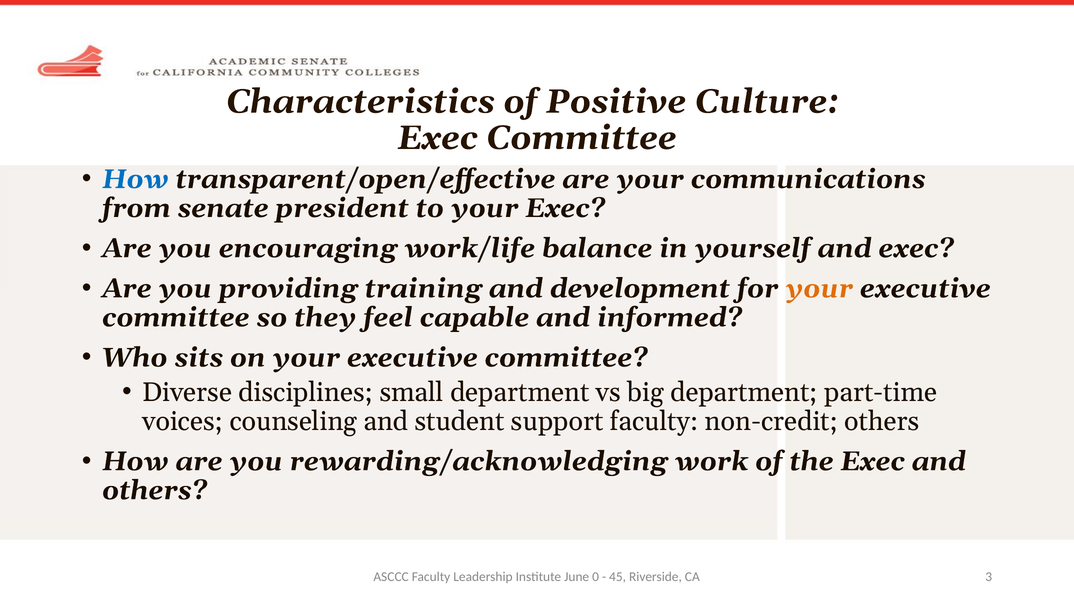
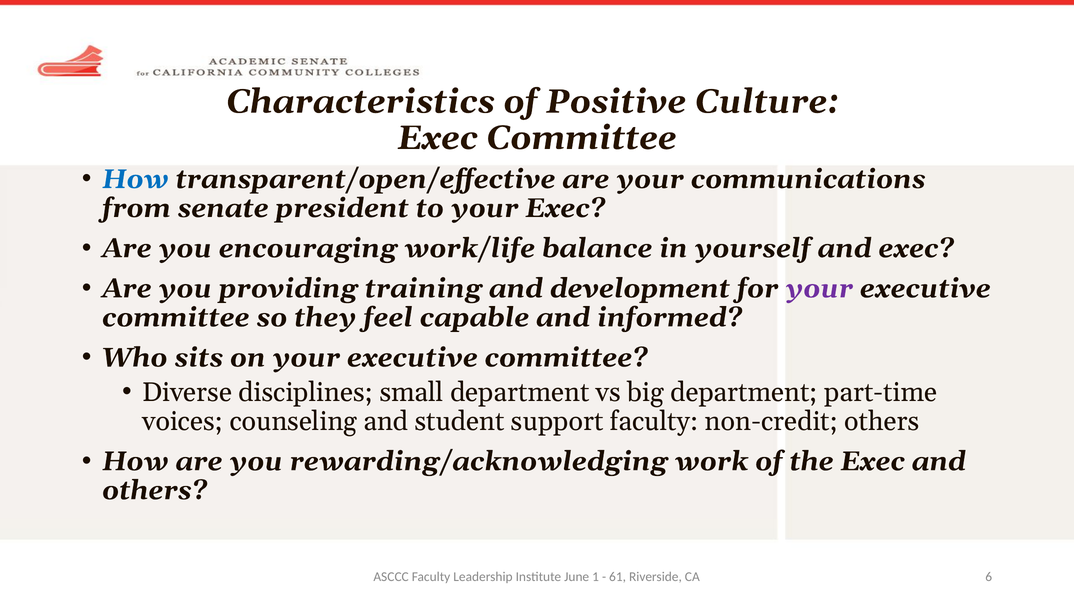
your colour: orange -> purple (819, 289)
0: 0 -> 1 (596, 577)
45: 45 -> 61 (618, 577)
3: 3 -> 6 (989, 577)
